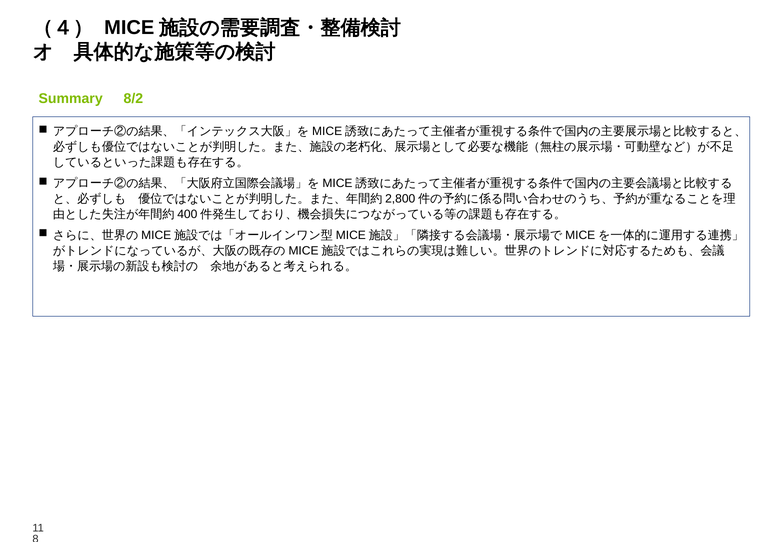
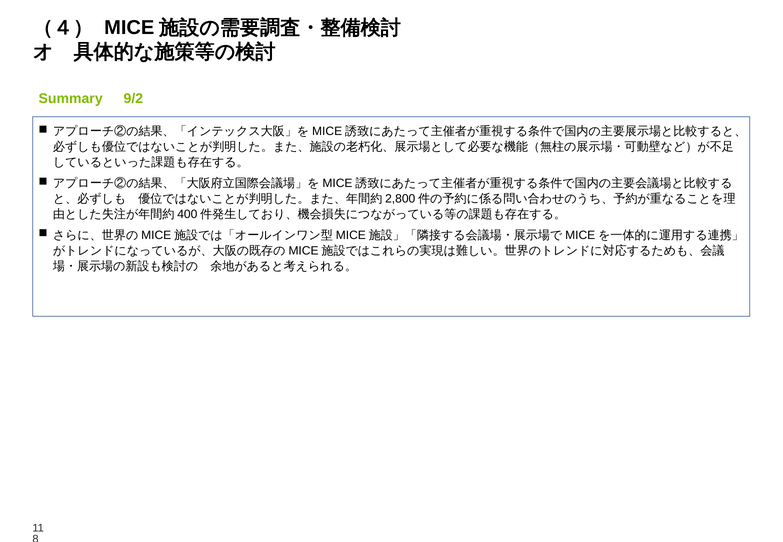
8/2: 8/2 -> 9/2 (133, 99)
